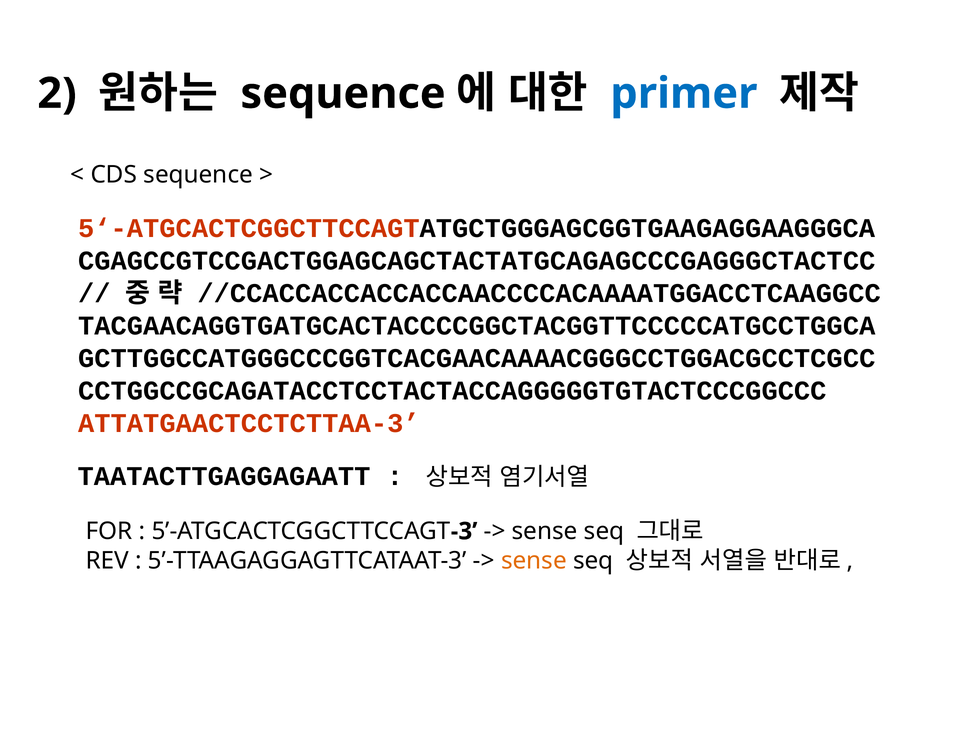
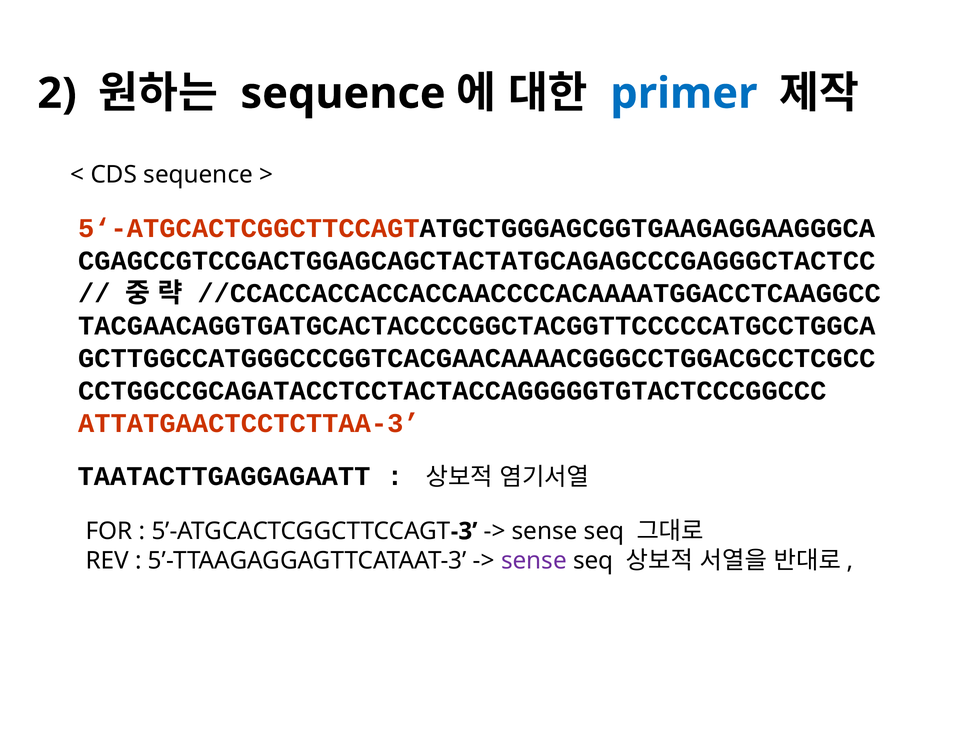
sense colour: orange -> purple (534, 560)
